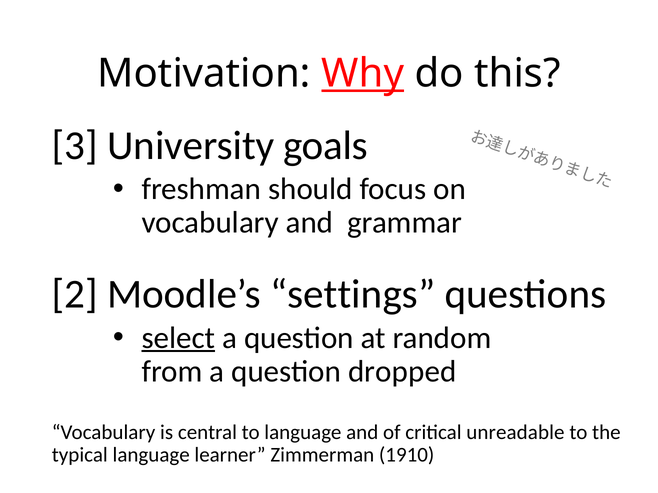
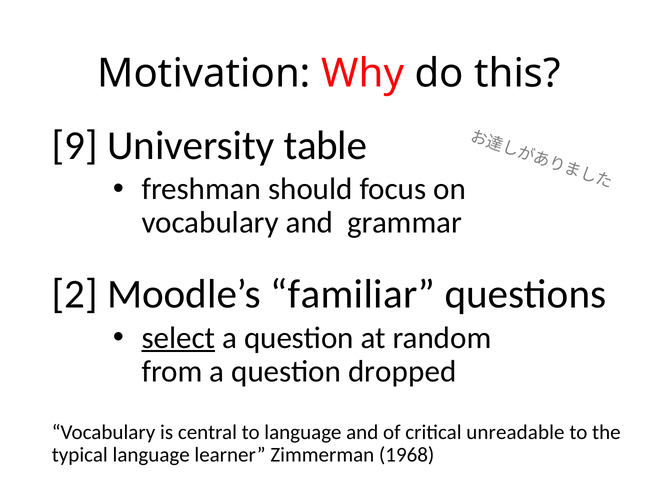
Why underline: present -> none (363, 74)
3: 3 -> 9 (75, 146)
goals: goals -> table (325, 146)
settings: settings -> familiar (353, 295)
1910: 1910 -> 1968 (407, 456)
